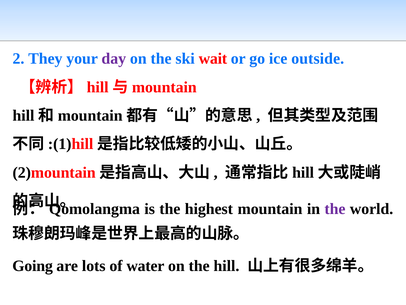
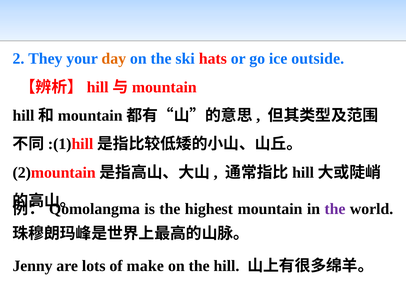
day colour: purple -> orange (114, 59)
wait: wait -> hats (213, 59)
Going: Going -> Jenny (33, 266)
water: water -> make (145, 266)
